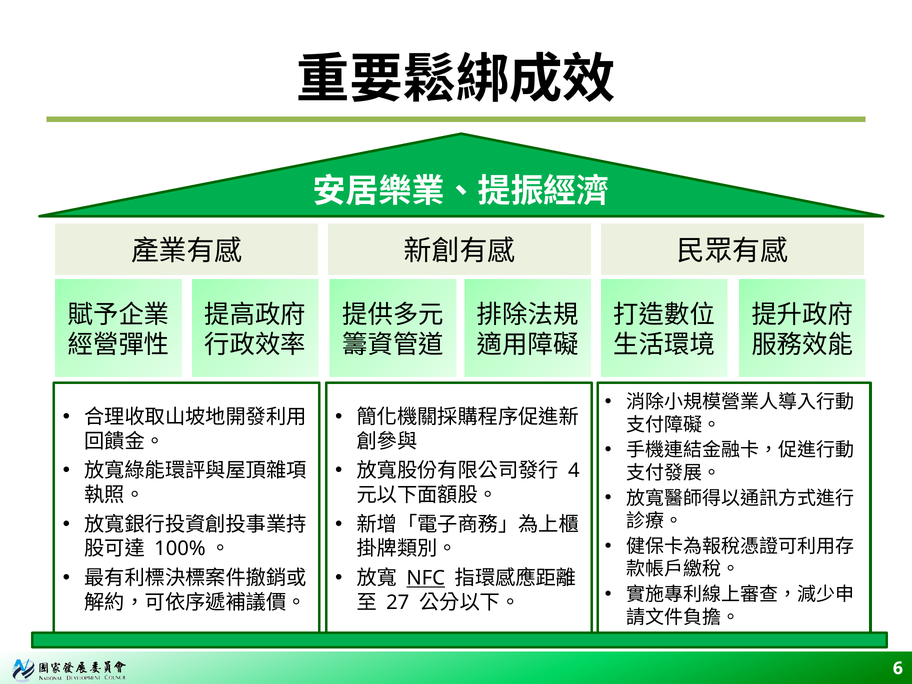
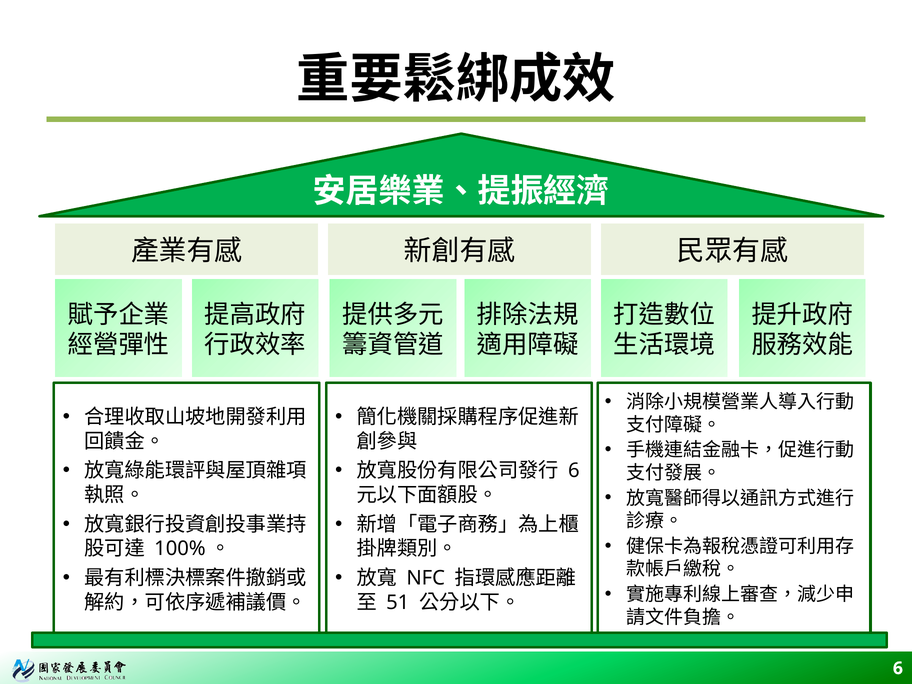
4: 4 -> 6 (574, 471)
NFC underline: present -> none (426, 578)
27: 27 -> 51 (398, 603)
